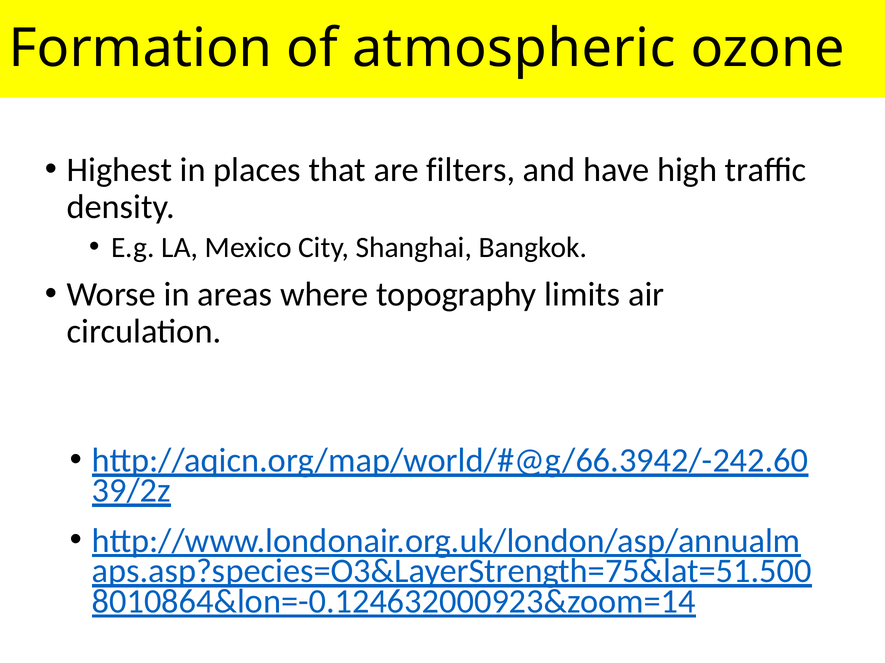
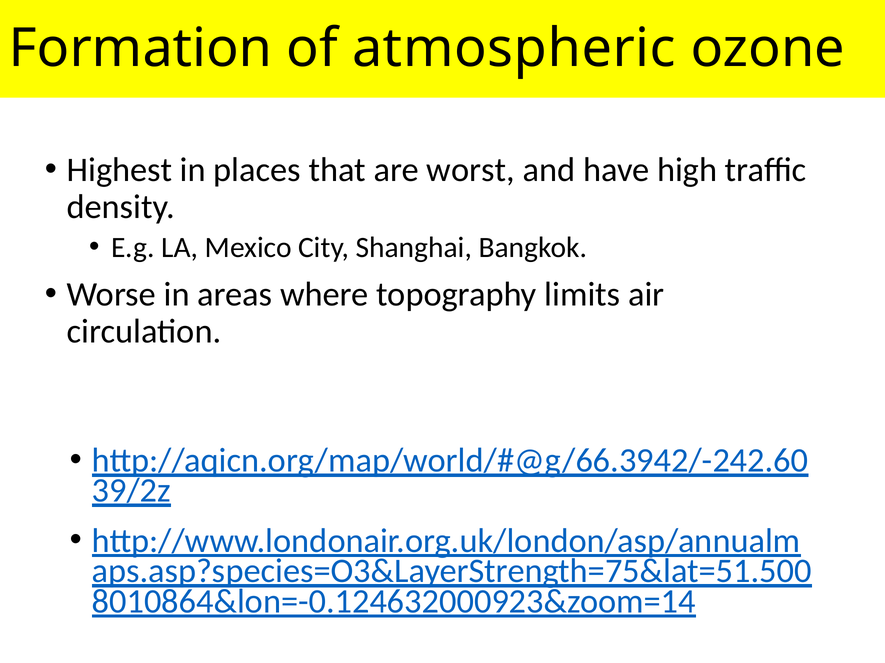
filters: filters -> worst (471, 170)
